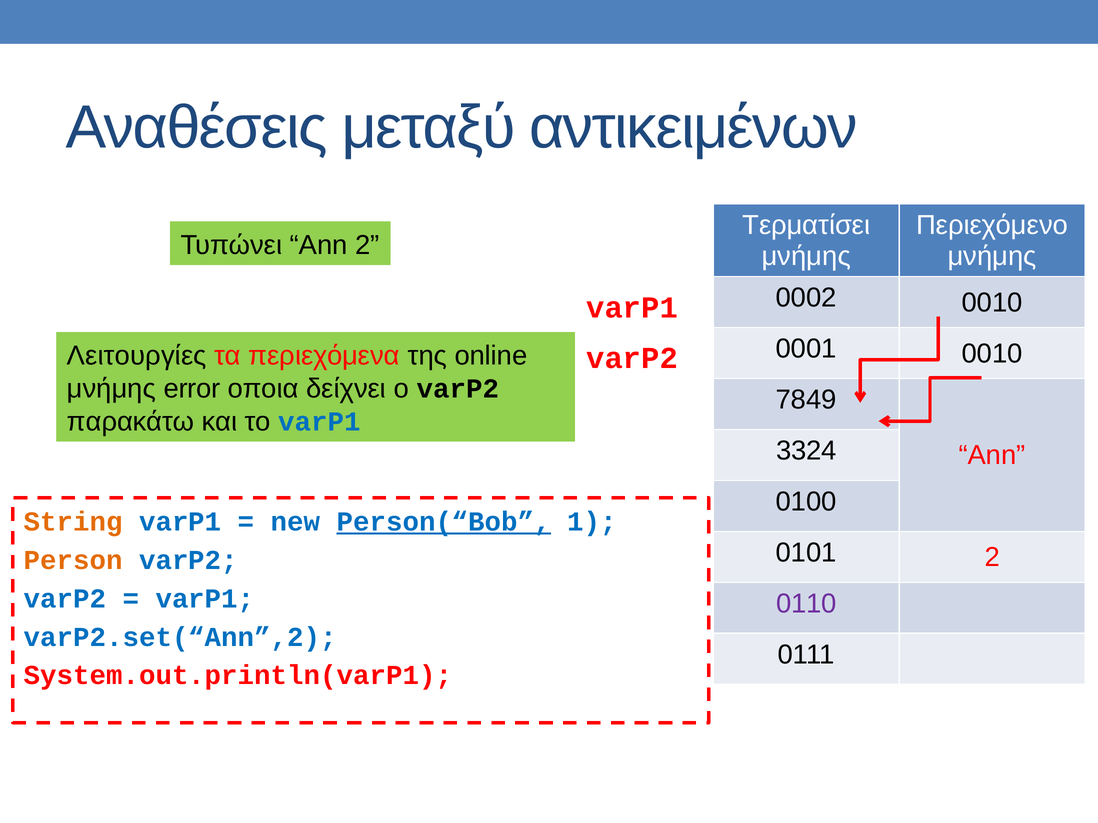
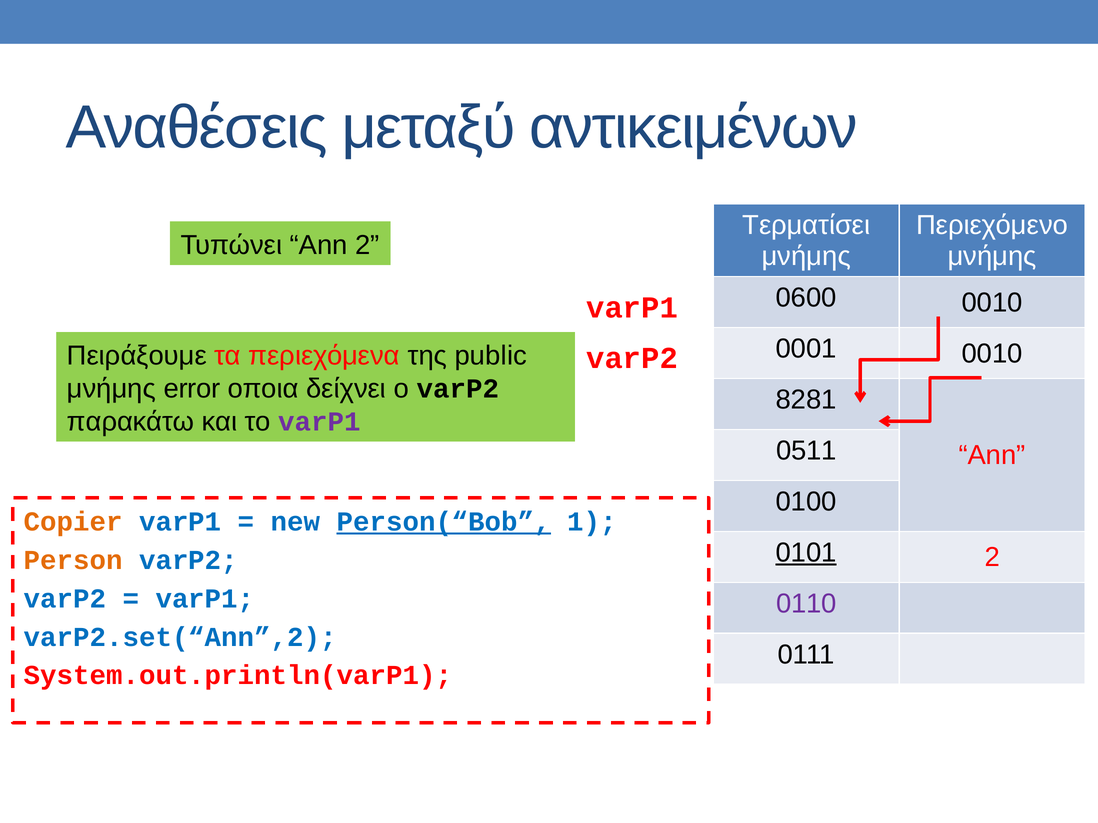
0002: 0002 -> 0600 (806, 298)
Λειτουργίες: Λειτουργίες -> Πειράξουμε (137, 356)
online: online -> public (491, 356)
7849: 7849 -> 8281 (806, 400)
varP1 colour: blue -> purple (319, 422)
3324: 3324 -> 0511 (806, 451)
String: String -> Copier (73, 522)
0101 underline: none -> present (806, 553)
